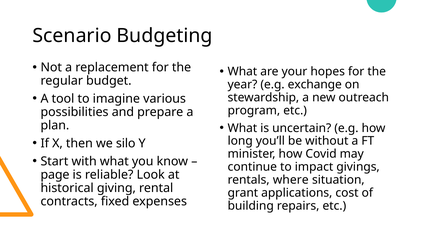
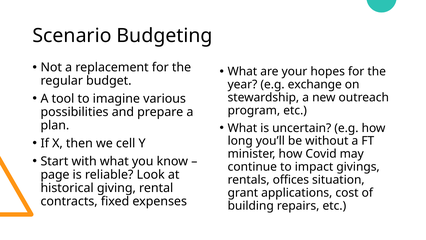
silo: silo -> cell (126, 143)
where: where -> offices (291, 180)
